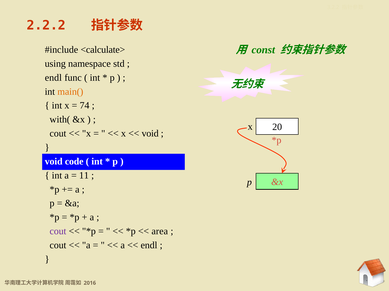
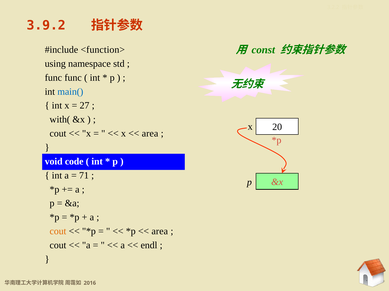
2.2.2: 2.2.2 -> 3.9.2 (46, 25)
<calculate>: <calculate> -> <function> (103, 50)
endl: endl -> func (53, 78)
main( colour: orange -> blue (70, 92)
74: 74 -> 27 (85, 106)
void: void -> area (150, 134)
11: 11 -> 71 (84, 176)
cout colour: purple -> orange (58, 232)
